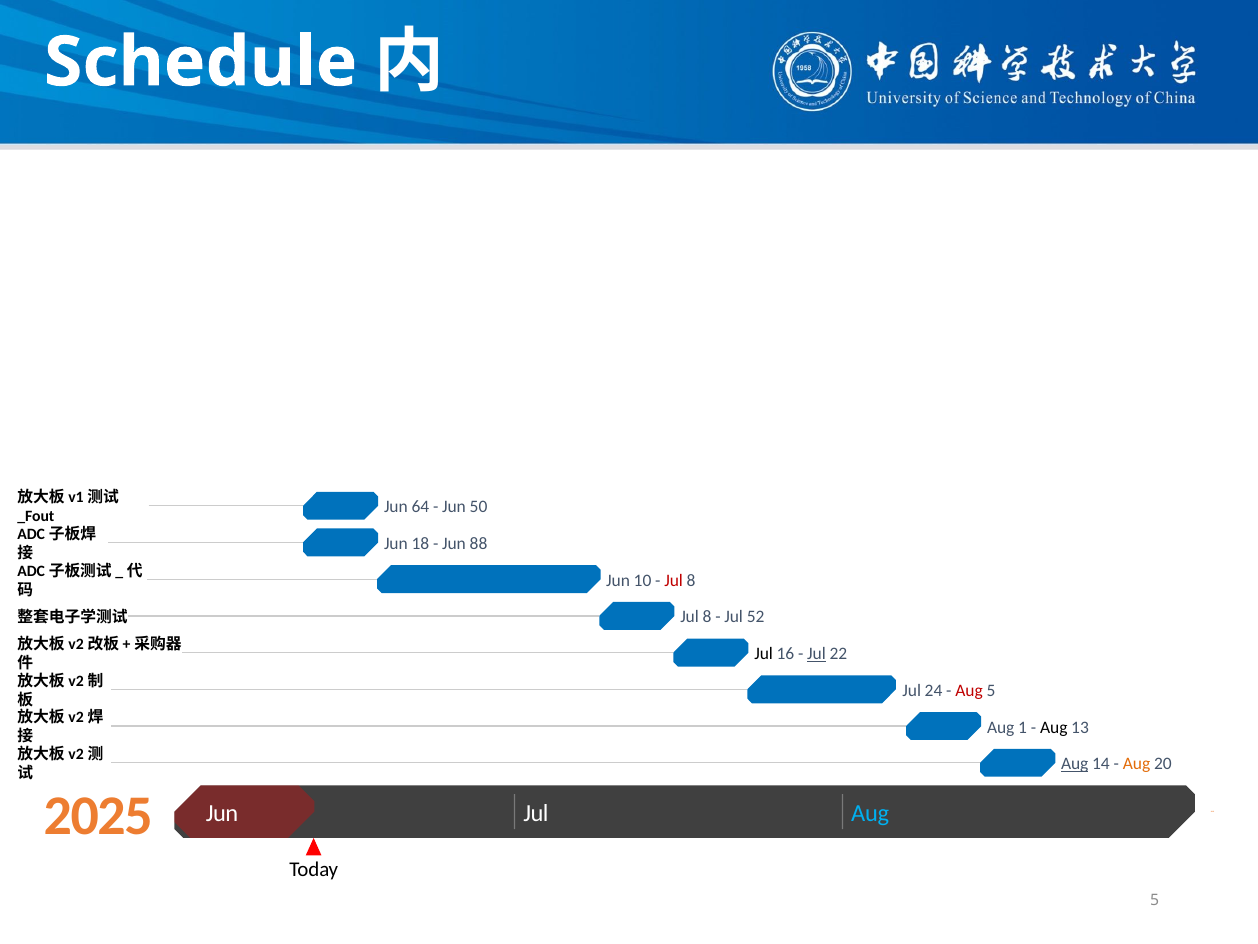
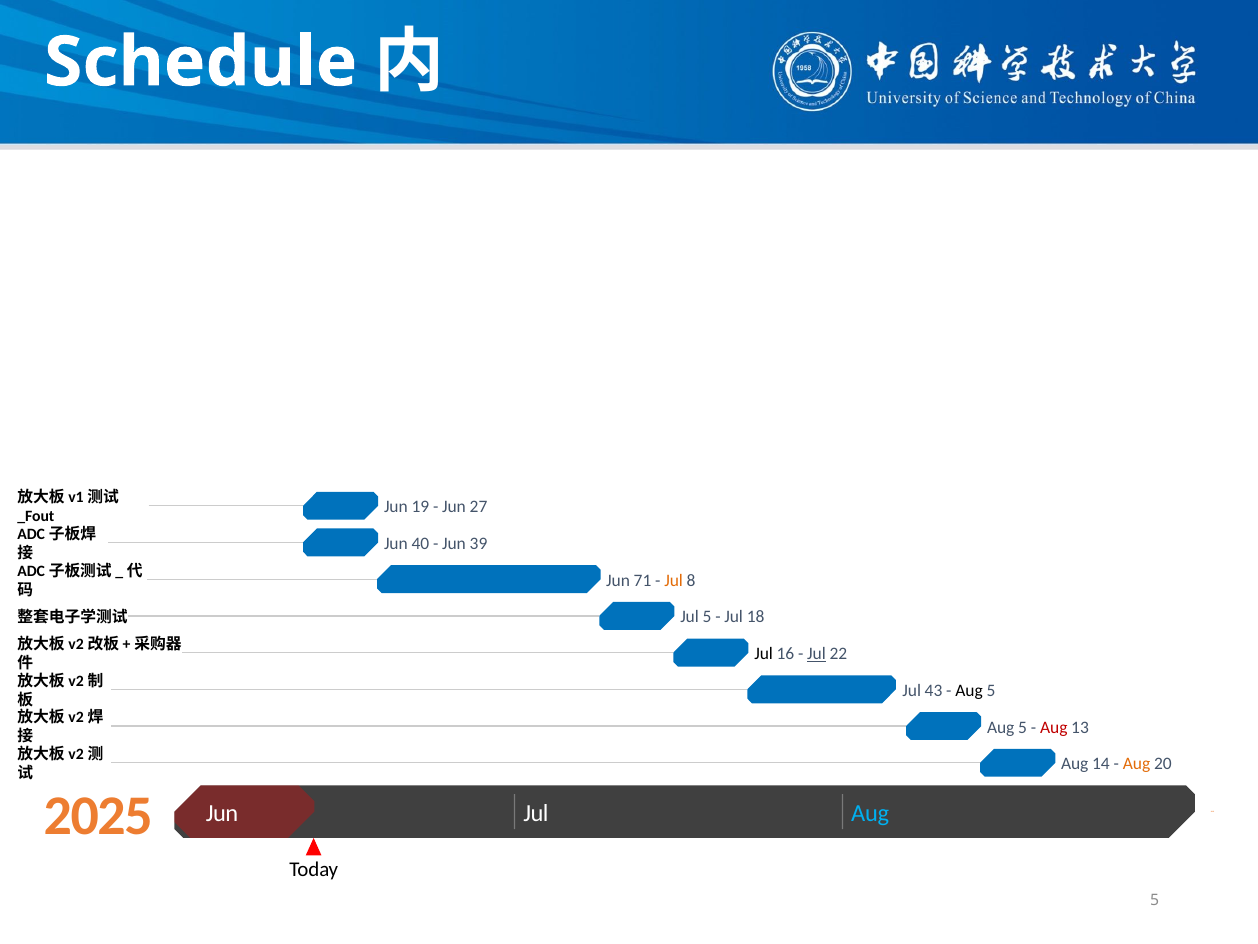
64: 64 -> 19 (420, 507)
50: 50 -> 27 (479, 507)
18: 18 -> 40 (420, 543)
88: 88 -> 39 (479, 543)
10: 10 -> 71 (643, 580)
Jul colour: red -> orange (674, 580)
8: 8 -> 5 (707, 617)
52: 52 -> 18 (756, 617)
24: 24 -> 43 (934, 690)
Aug colour: red -> black (969, 690)
1: 1 -> 5 (1023, 727)
Aug colour: black -> red (1054, 727)
Aug underline: present -> none (1075, 764)
